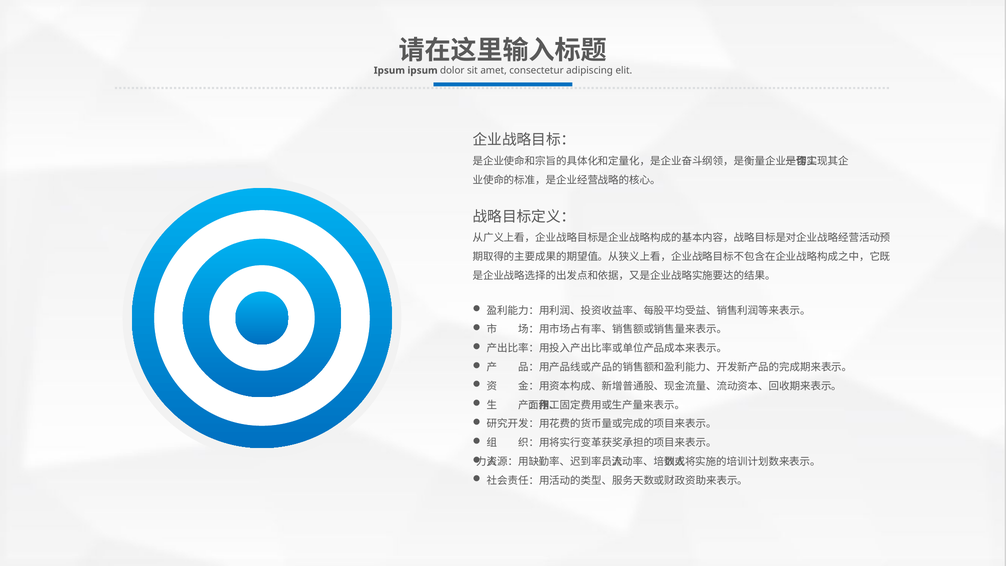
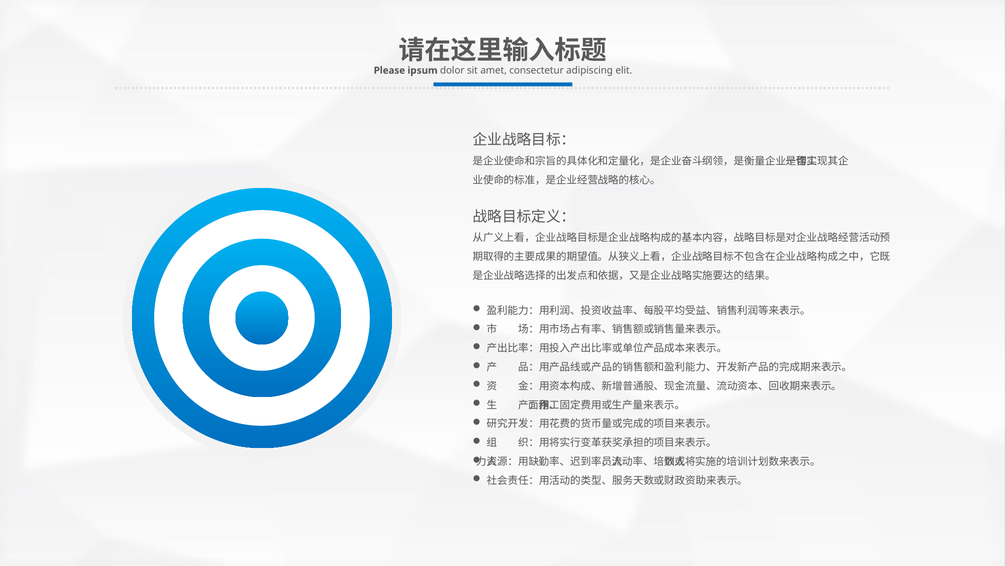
Ipsum: Ipsum -> Please (389, 70)
